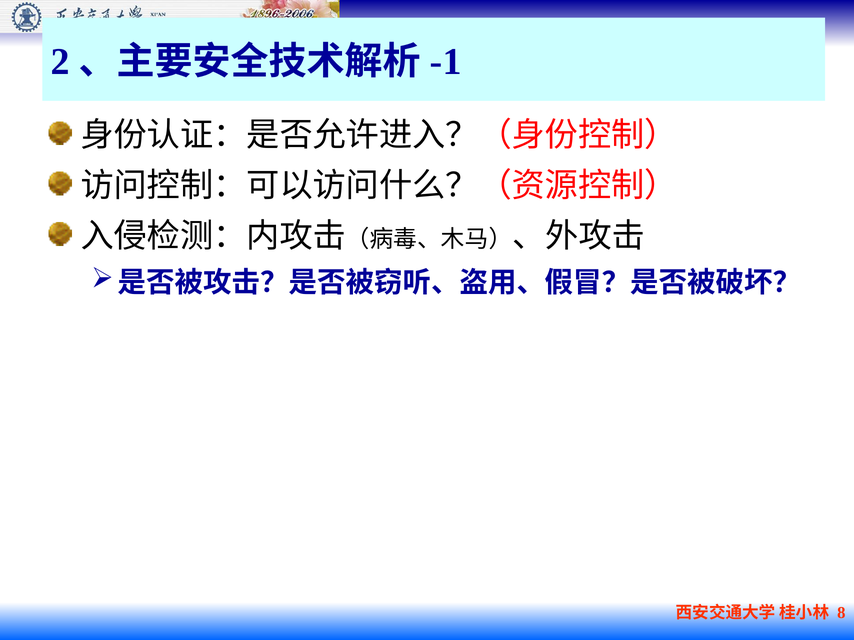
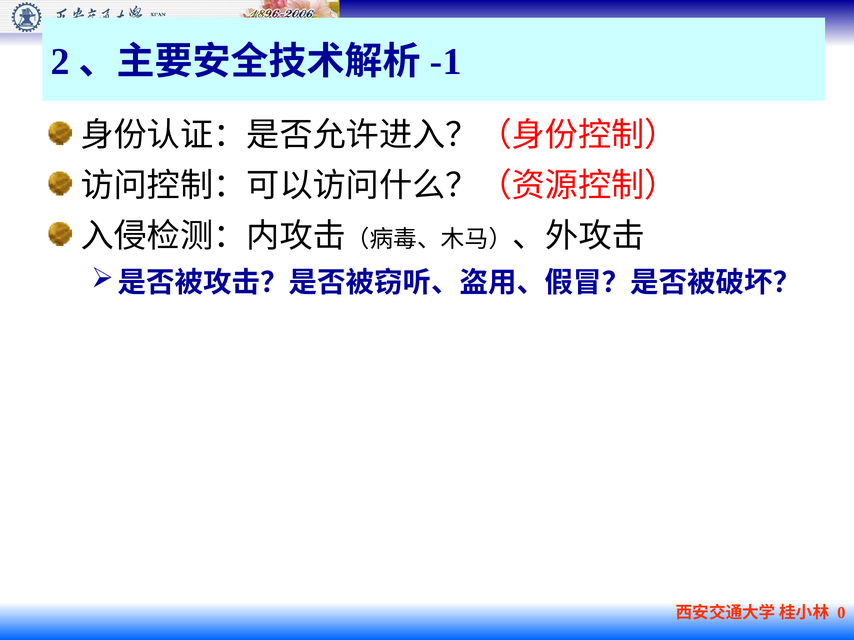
8: 8 -> 0 (841, 613)
